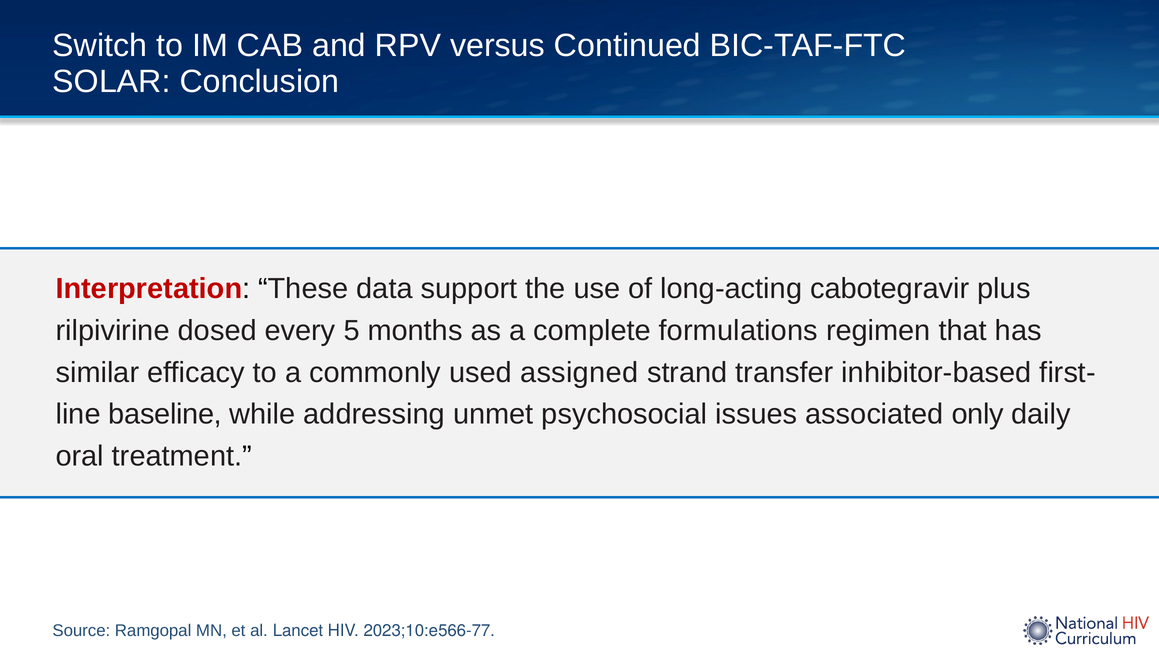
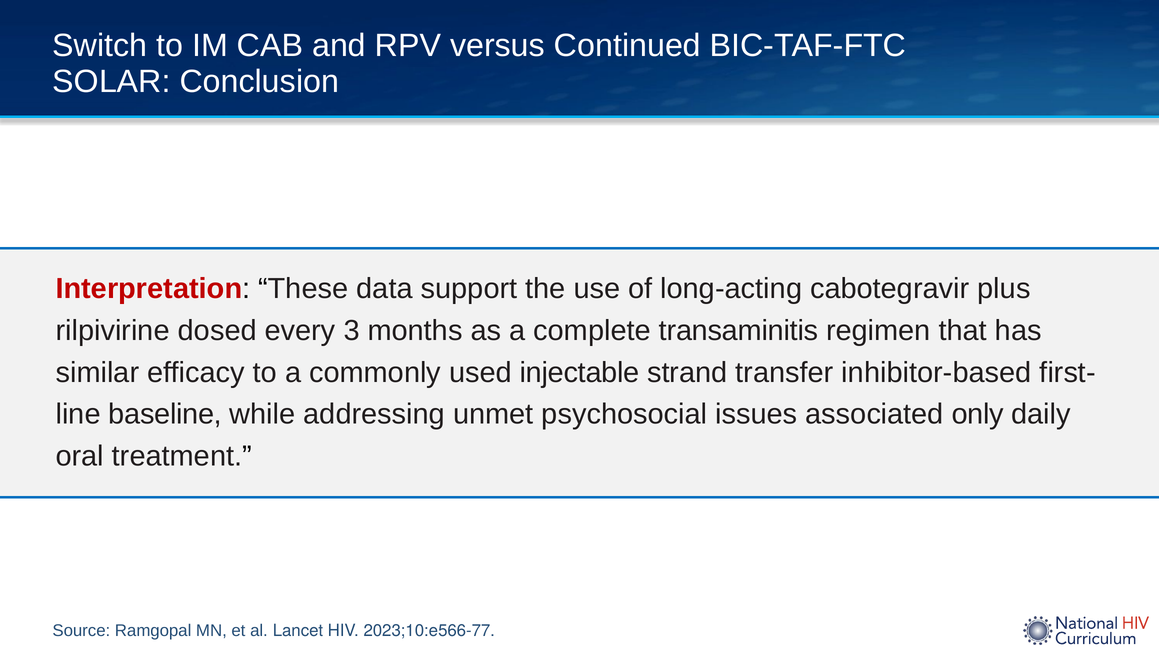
5: 5 -> 3 (352, 331)
formulations: formulations -> transaminitis (739, 331)
assigned: assigned -> injectable (580, 373)
